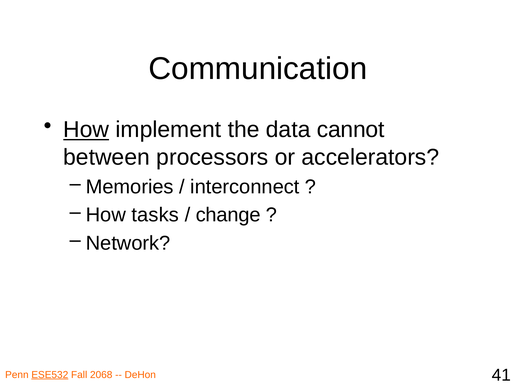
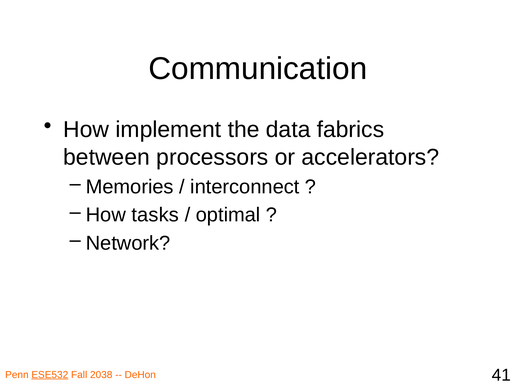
How underline: present -> none (86, 130)
cannot: cannot -> fabrics (351, 130)
change: change -> optimal (228, 215)
2068: 2068 -> 2038 (101, 375)
